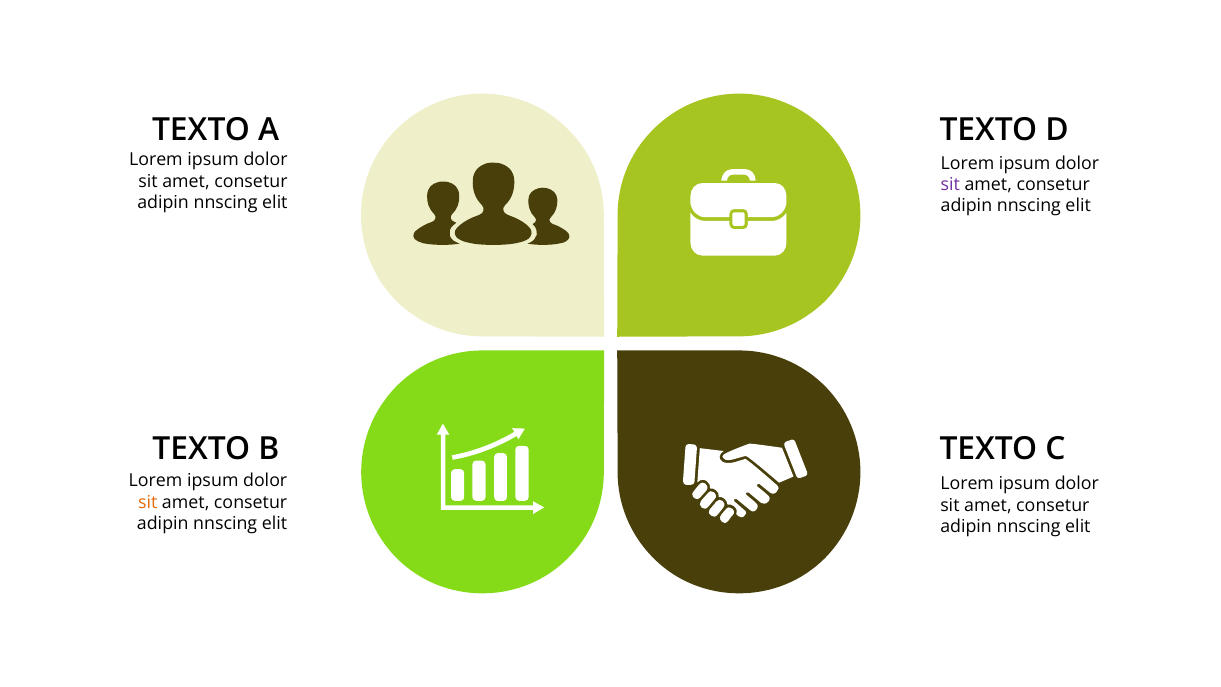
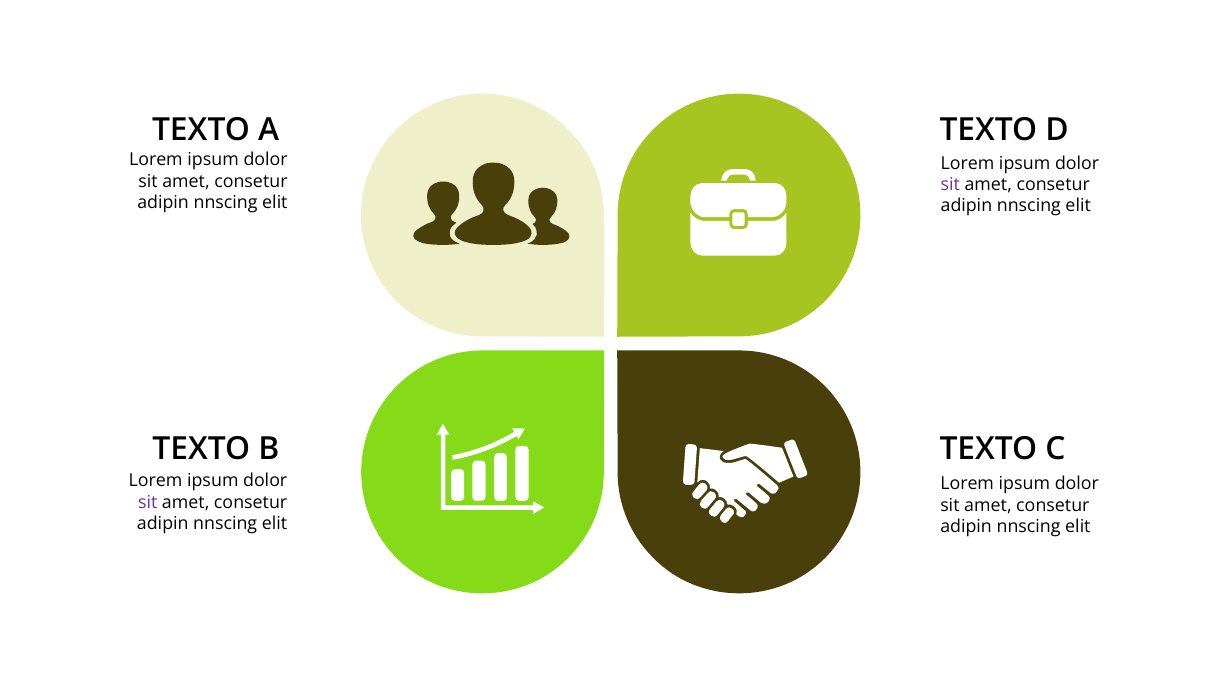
sit colour: orange -> purple (148, 502)
